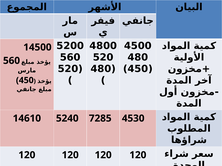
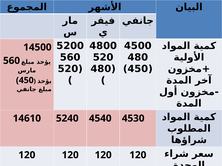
7285: 7285 -> 4540 (100, 119)
